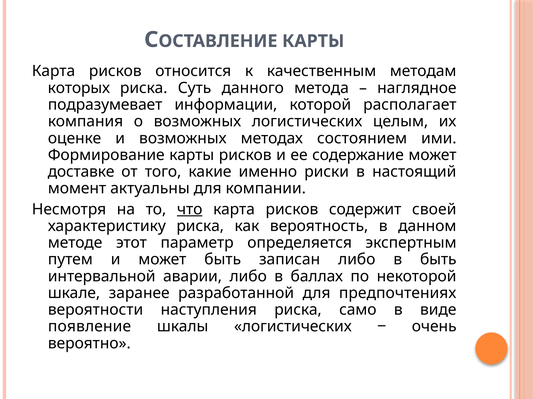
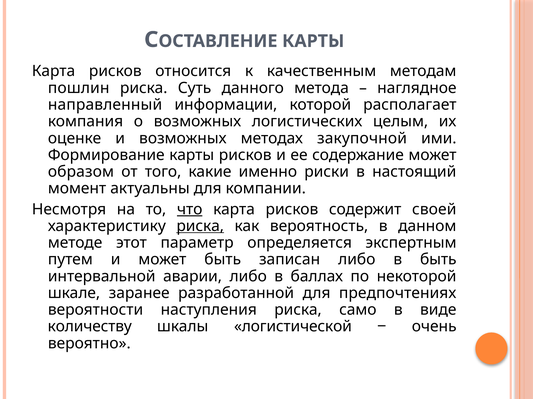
которых: которых -> пошлин (79, 88)
подразумевает: подразумевает -> направленный (105, 105)
состоянием: состоянием -> закупочной (362, 138)
доставке: доставке -> образом (81, 172)
риска underline: none -> present (200, 226)
появление: появление -> количеству (90, 327)
шкалы логистических: логистических -> логистической (293, 327)
